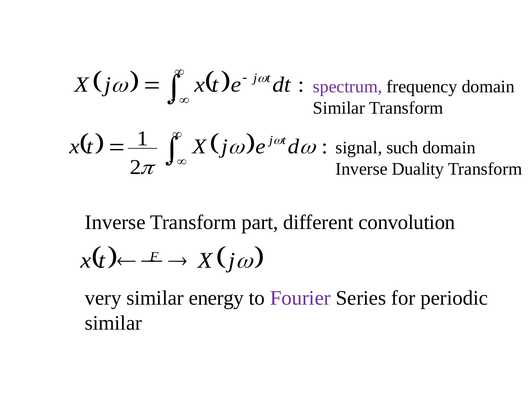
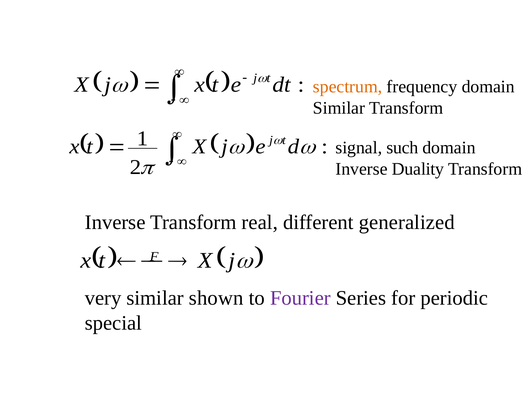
spectrum colour: purple -> orange (348, 87)
part: part -> real (260, 222)
convolution: convolution -> generalized (407, 222)
energy: energy -> shown (216, 298)
similar: similar -> special (113, 323)
